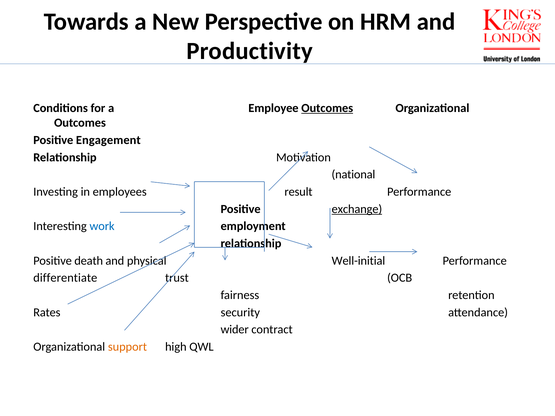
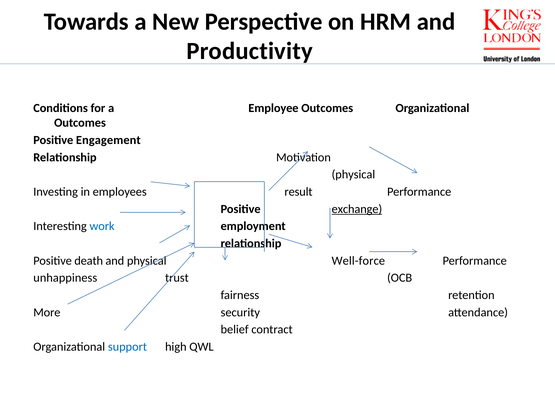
Outcomes underline: present -> none (327, 108)
national: national -> physical (353, 175)
Well-initial: Well-initial -> Well-force (358, 261)
differentiate: differentiate -> unhappiness (65, 278)
Rates: Rates -> More (47, 313)
wider: wider -> belief (235, 330)
support colour: orange -> blue (127, 347)
